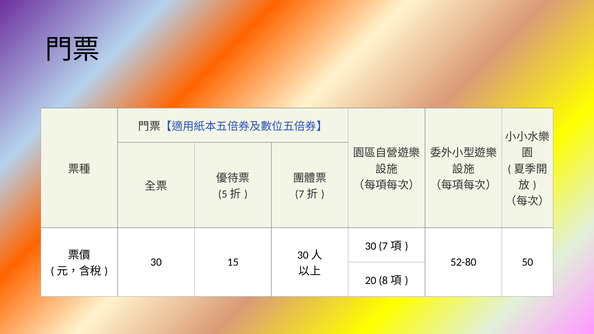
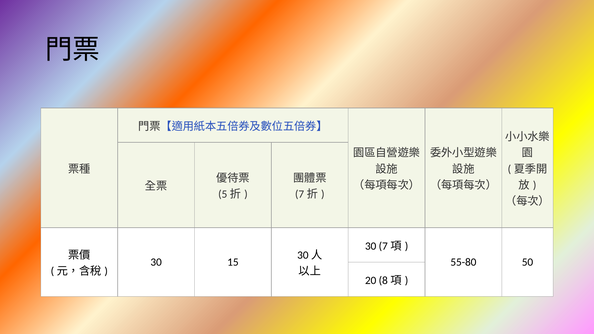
52-80: 52-80 -> 55-80 (463, 262)
